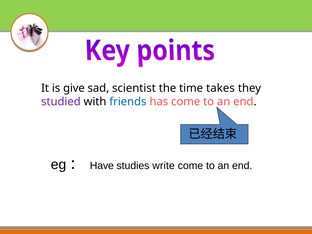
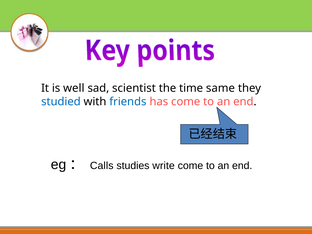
give: give -> well (74, 88)
takes: takes -> same (220, 88)
studied colour: purple -> blue (61, 102)
Have: Have -> Calls (102, 166)
